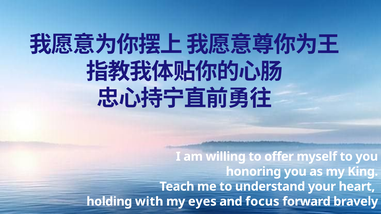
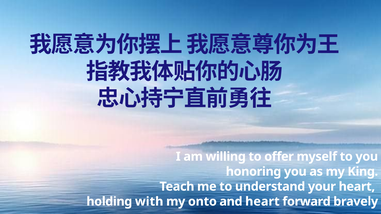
eyes: eyes -> onto (202, 202)
and focus: focus -> heart (262, 202)
